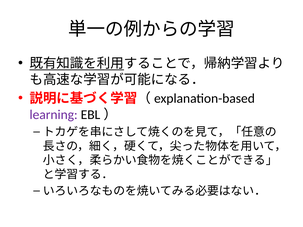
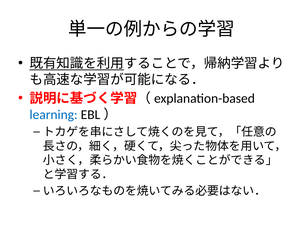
learning colour: purple -> blue (54, 115)
